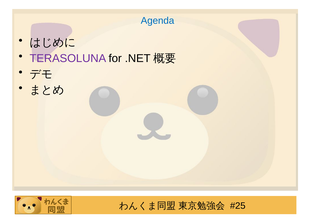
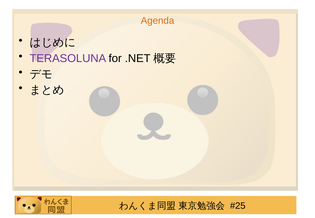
Agenda colour: blue -> orange (158, 21)
